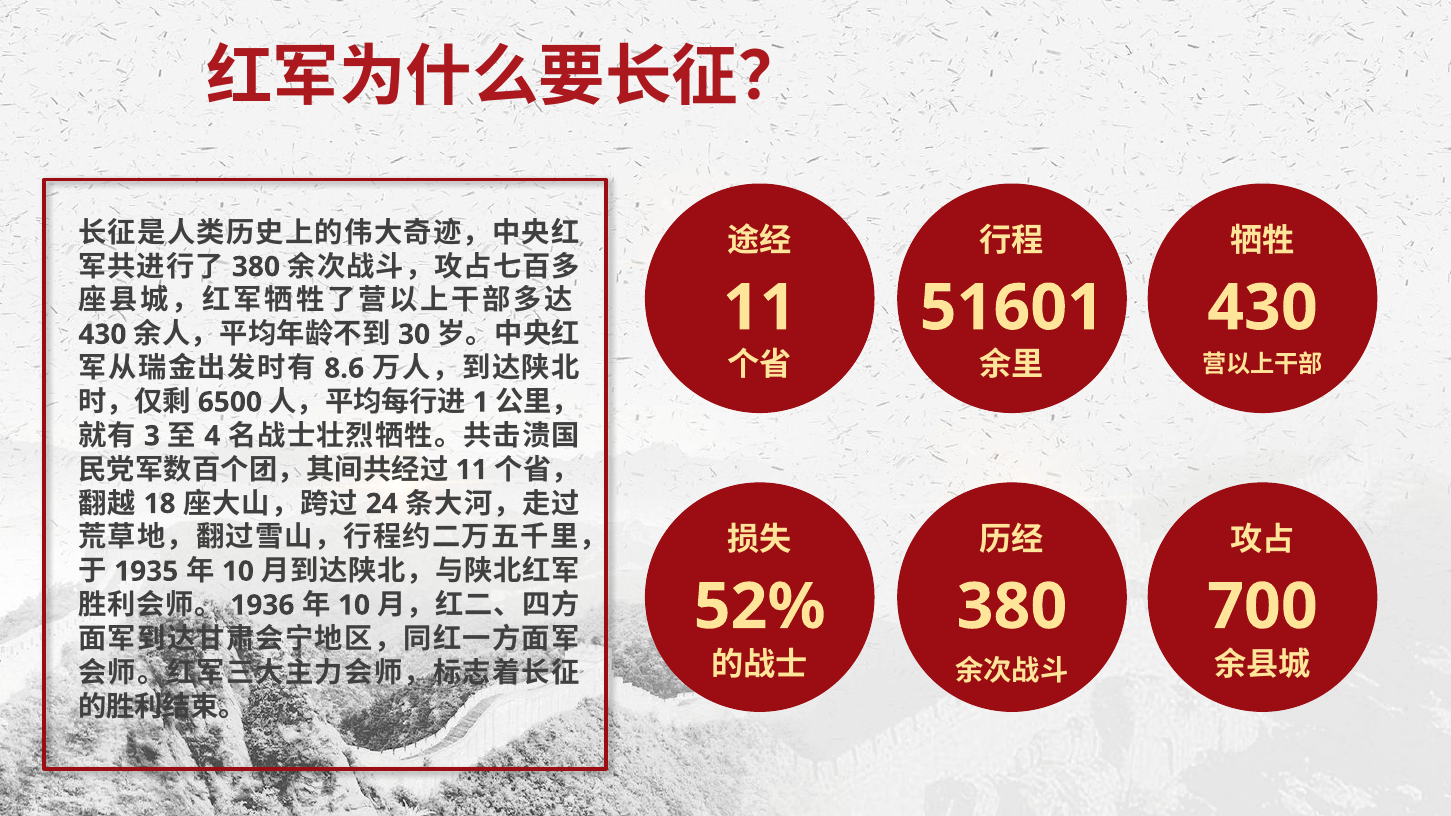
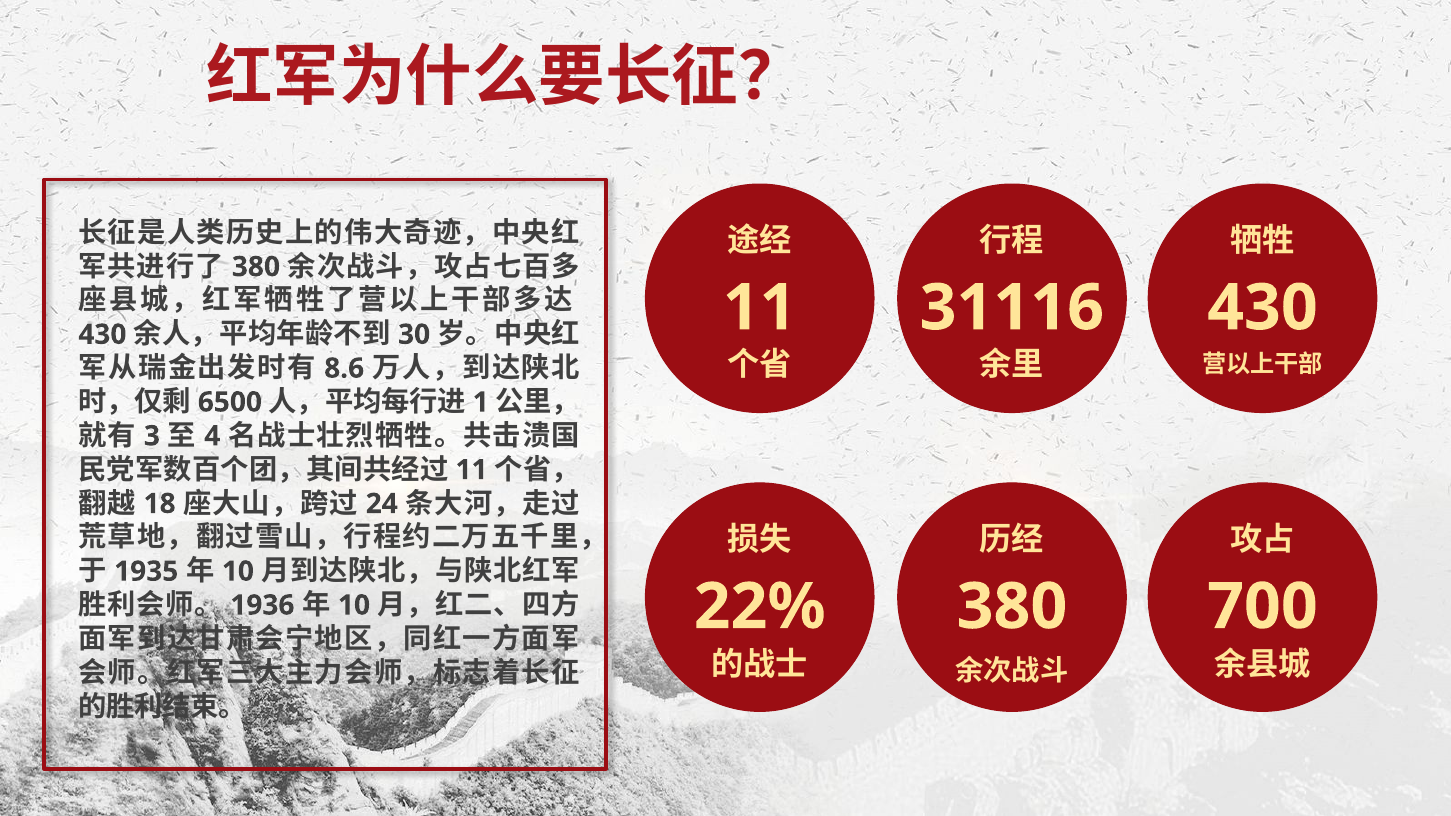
51601: 51601 -> 31116 (1012, 308)
52%: 52% -> 22% (760, 607)
